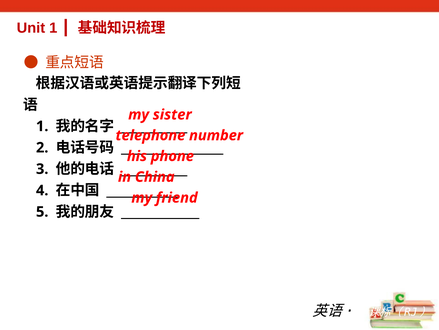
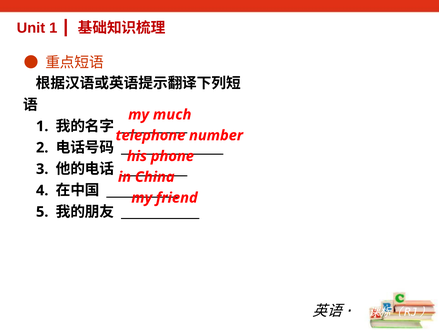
sister: sister -> much (172, 114)
